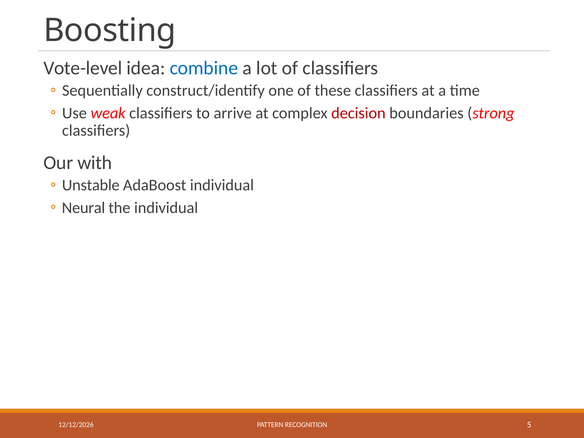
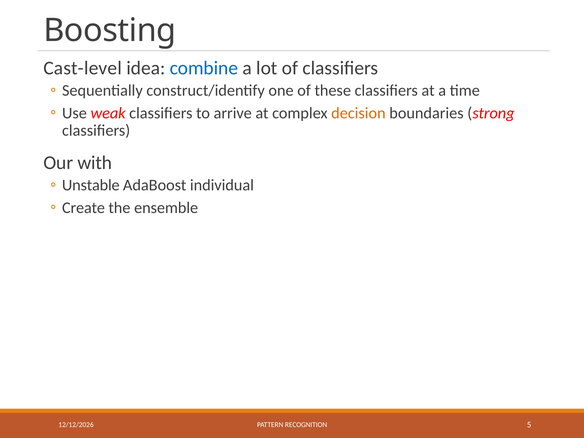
Vote-level: Vote-level -> Cast-level (83, 68)
decision colour: red -> orange (358, 113)
Neural: Neural -> Create (84, 208)
the individual: individual -> ensemble (166, 208)
